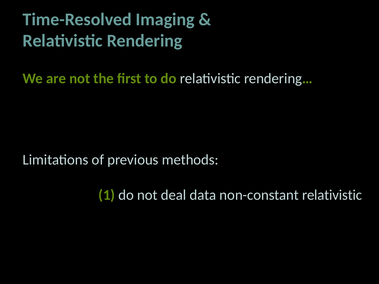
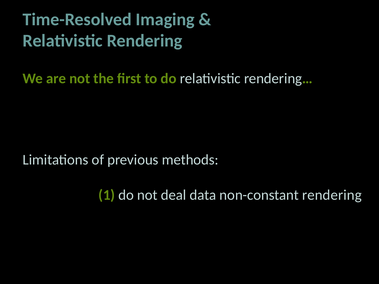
non-constant relativistic: relativistic -> rendering (332, 195)
